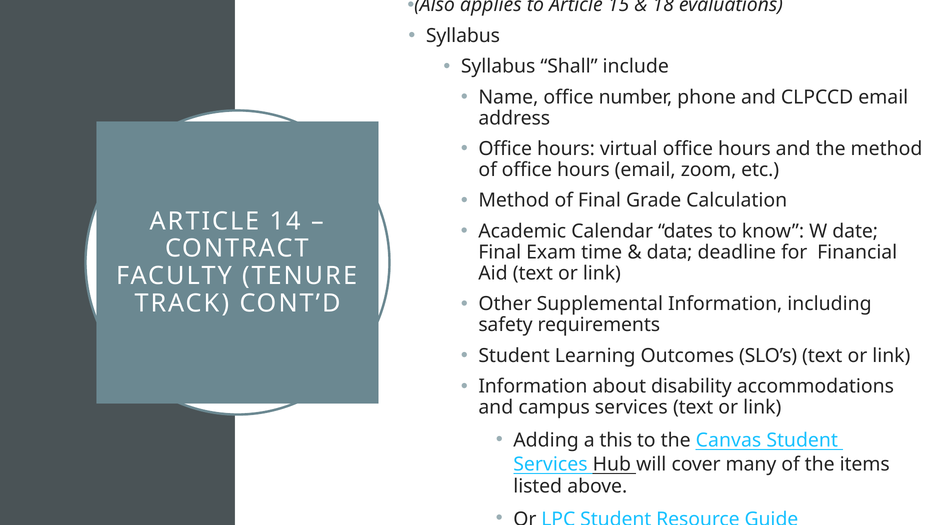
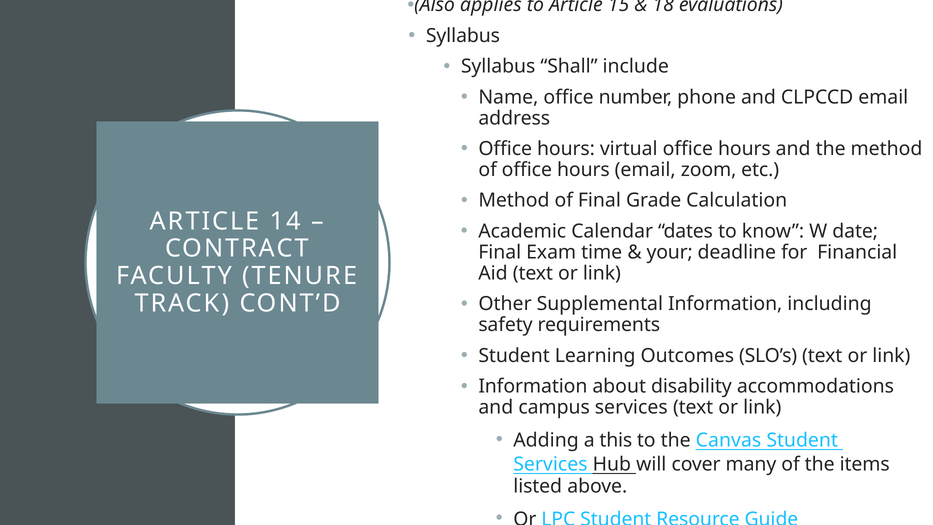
data: data -> your (670, 252)
